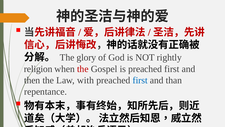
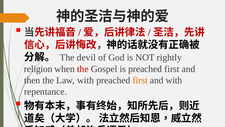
glory: glory -> devil (86, 57)
first colour: blue -> orange (140, 80)
and than: than -> with (174, 80)
